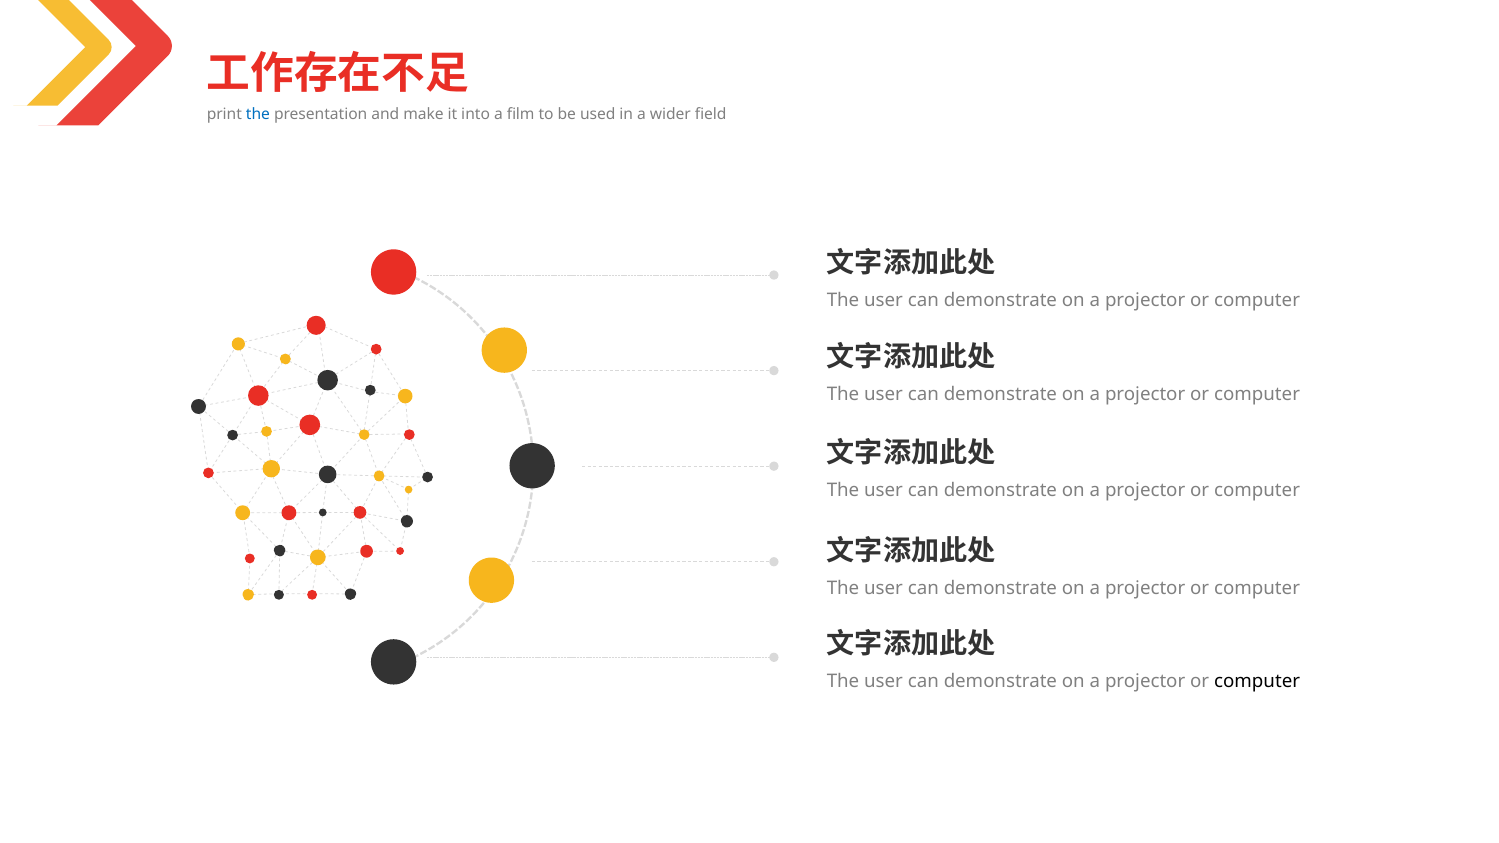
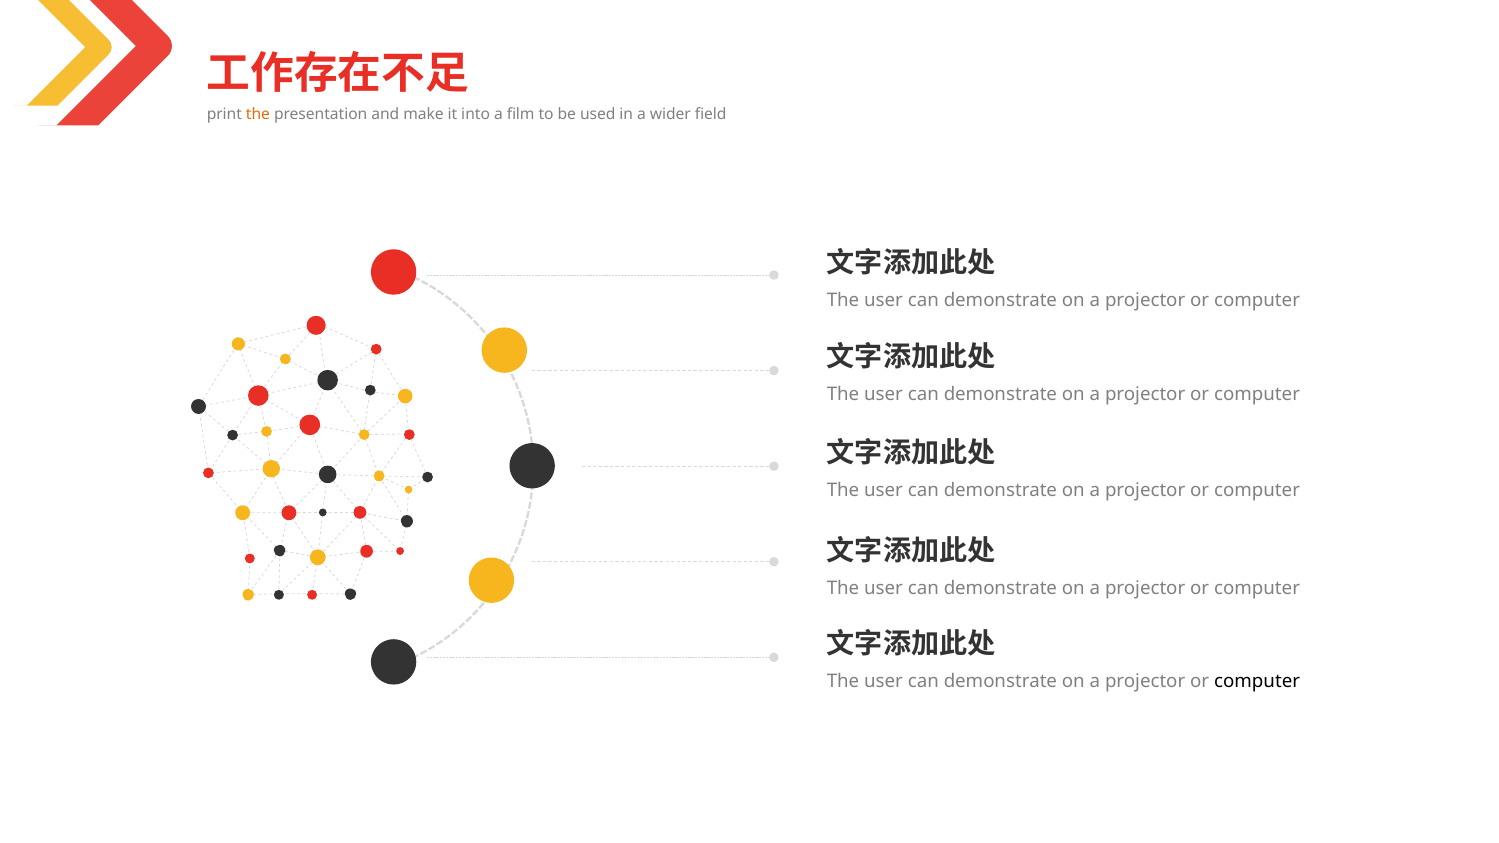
the colour: blue -> orange (258, 114)
